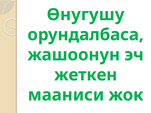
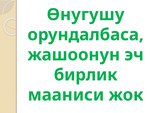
жеткен: жеткен -> бирлик (86, 75)
